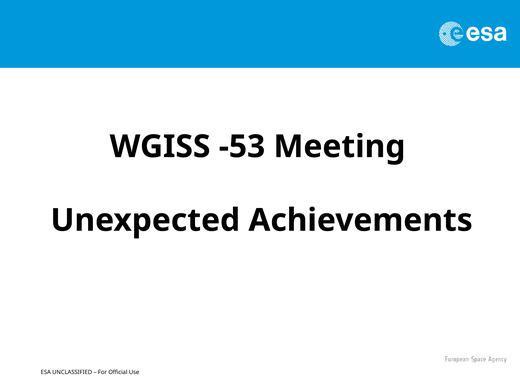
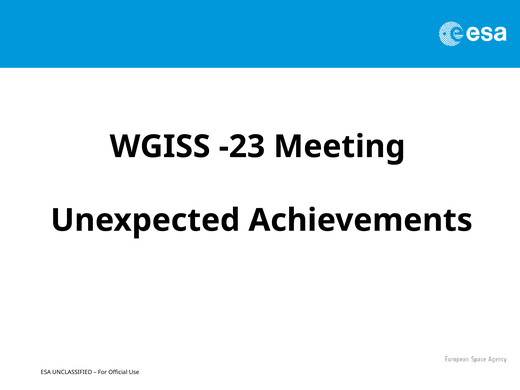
-53: -53 -> -23 (242, 147)
